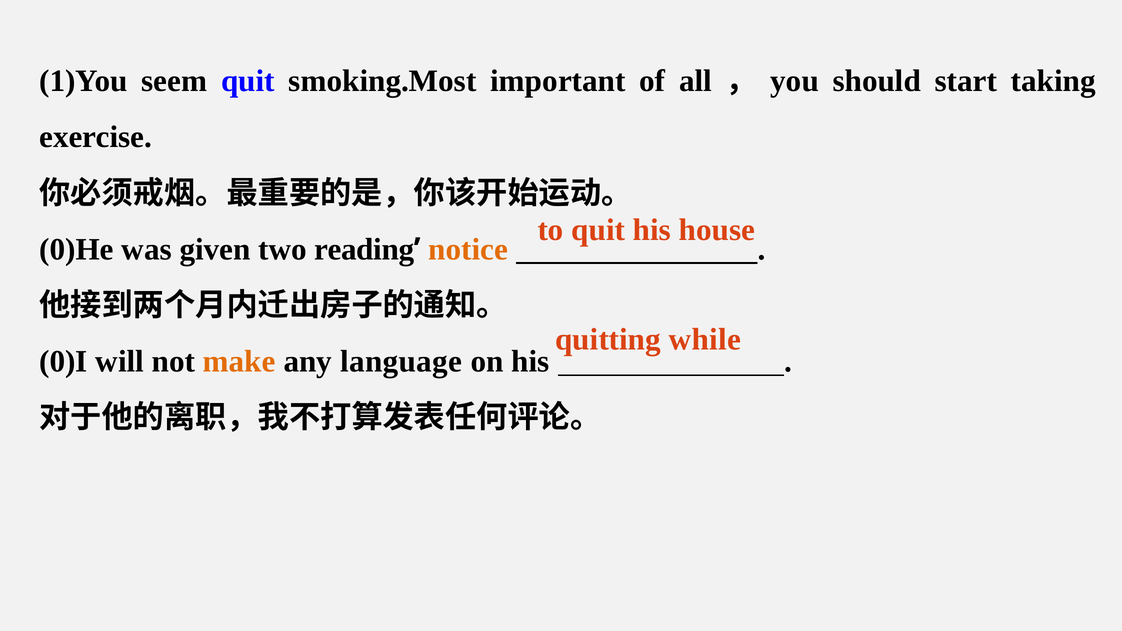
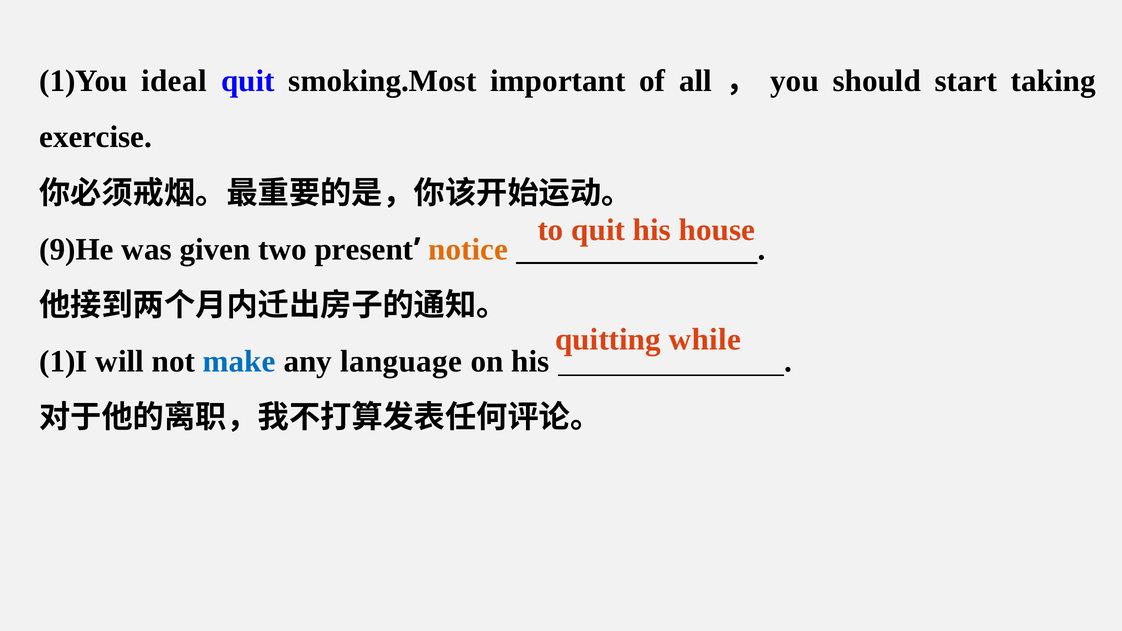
seem: seem -> ideal (174, 81)
0)He: 0)He -> 9)He (76, 249)
reading: reading -> present (364, 249)
0)I: 0)I -> 1)I (63, 362)
make colour: orange -> blue (239, 362)
